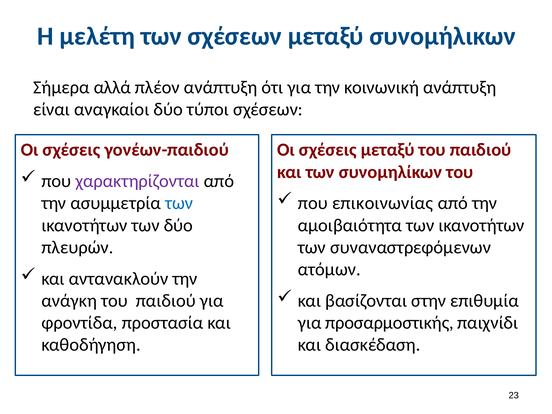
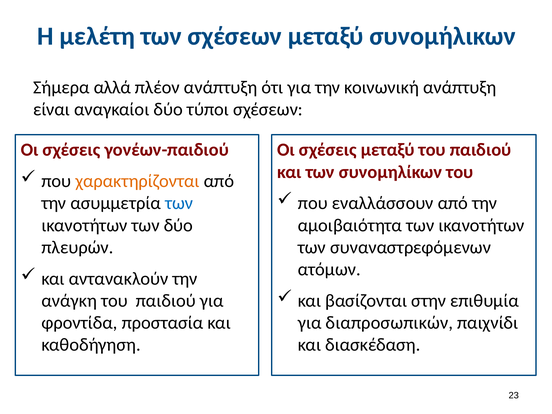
χαρακτηρίζονται colour: purple -> orange (138, 181)
επικοινωνίας: επικοινωνίας -> εναλλάσσουν (383, 203)
προσαρμοστικής: προσαρμοστικής -> διαπροσωπικών (389, 323)
